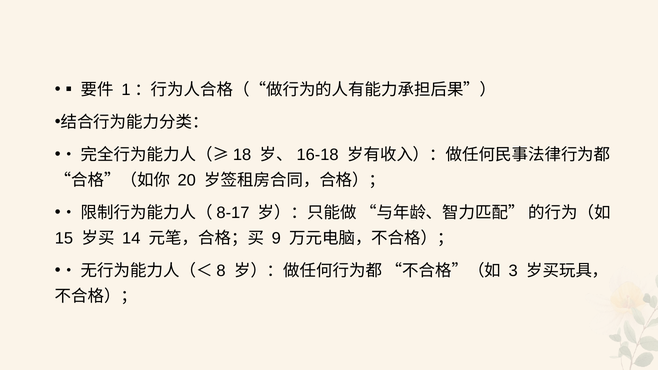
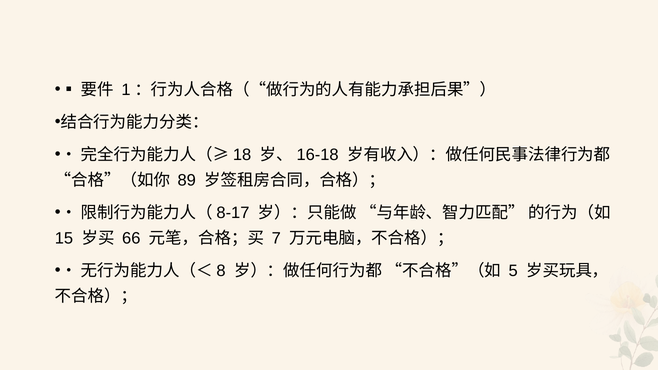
20: 20 -> 89 (187, 180)
14: 14 -> 66 (131, 238)
9: 9 -> 7 (276, 238)
3: 3 -> 5 (513, 271)
